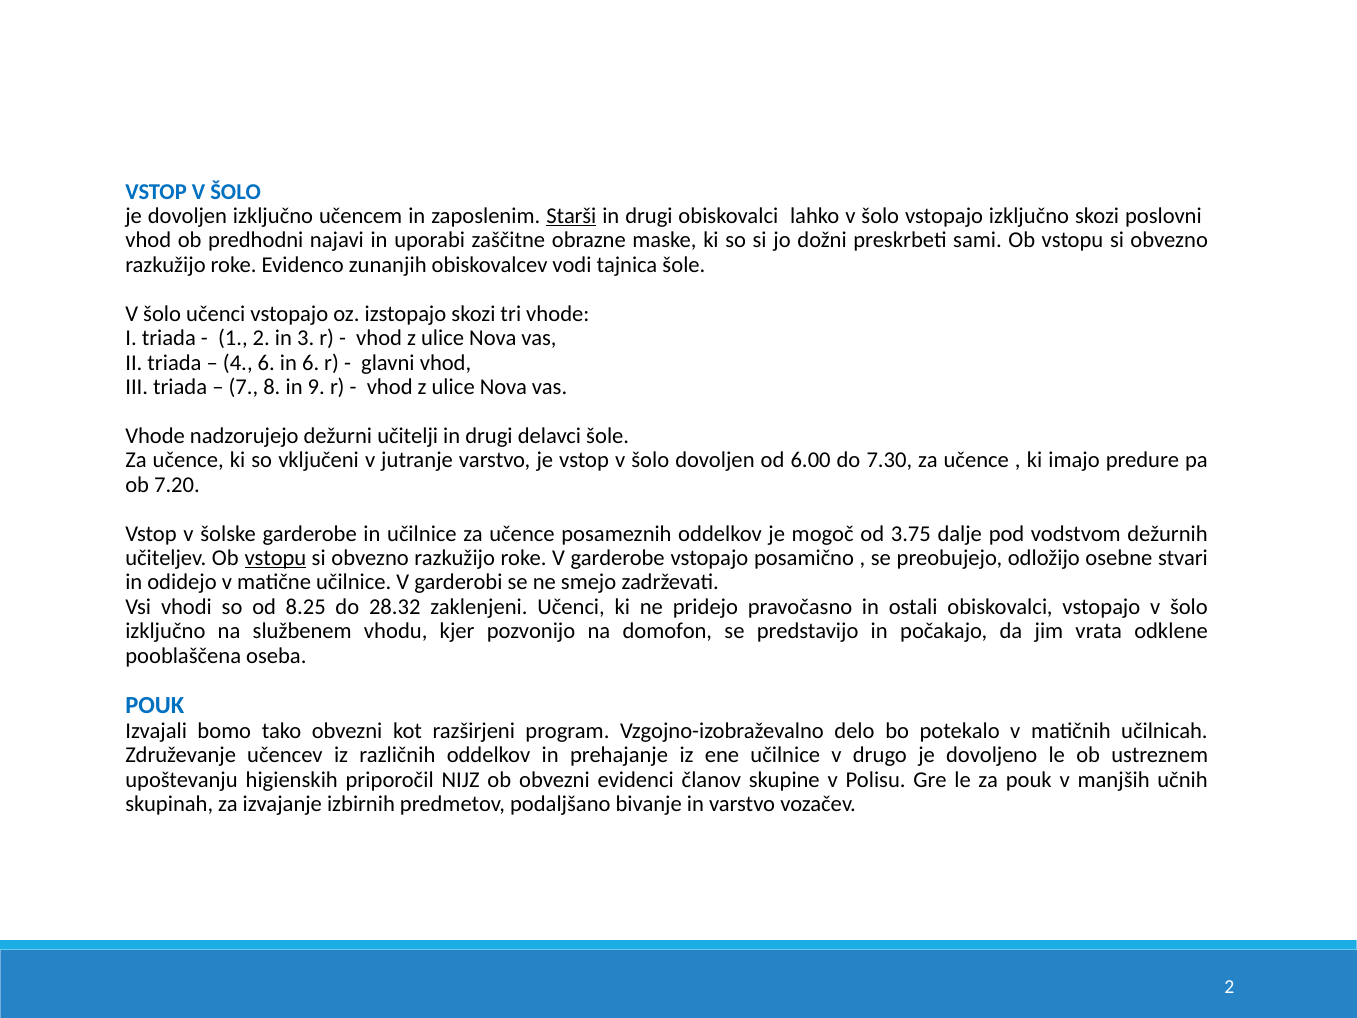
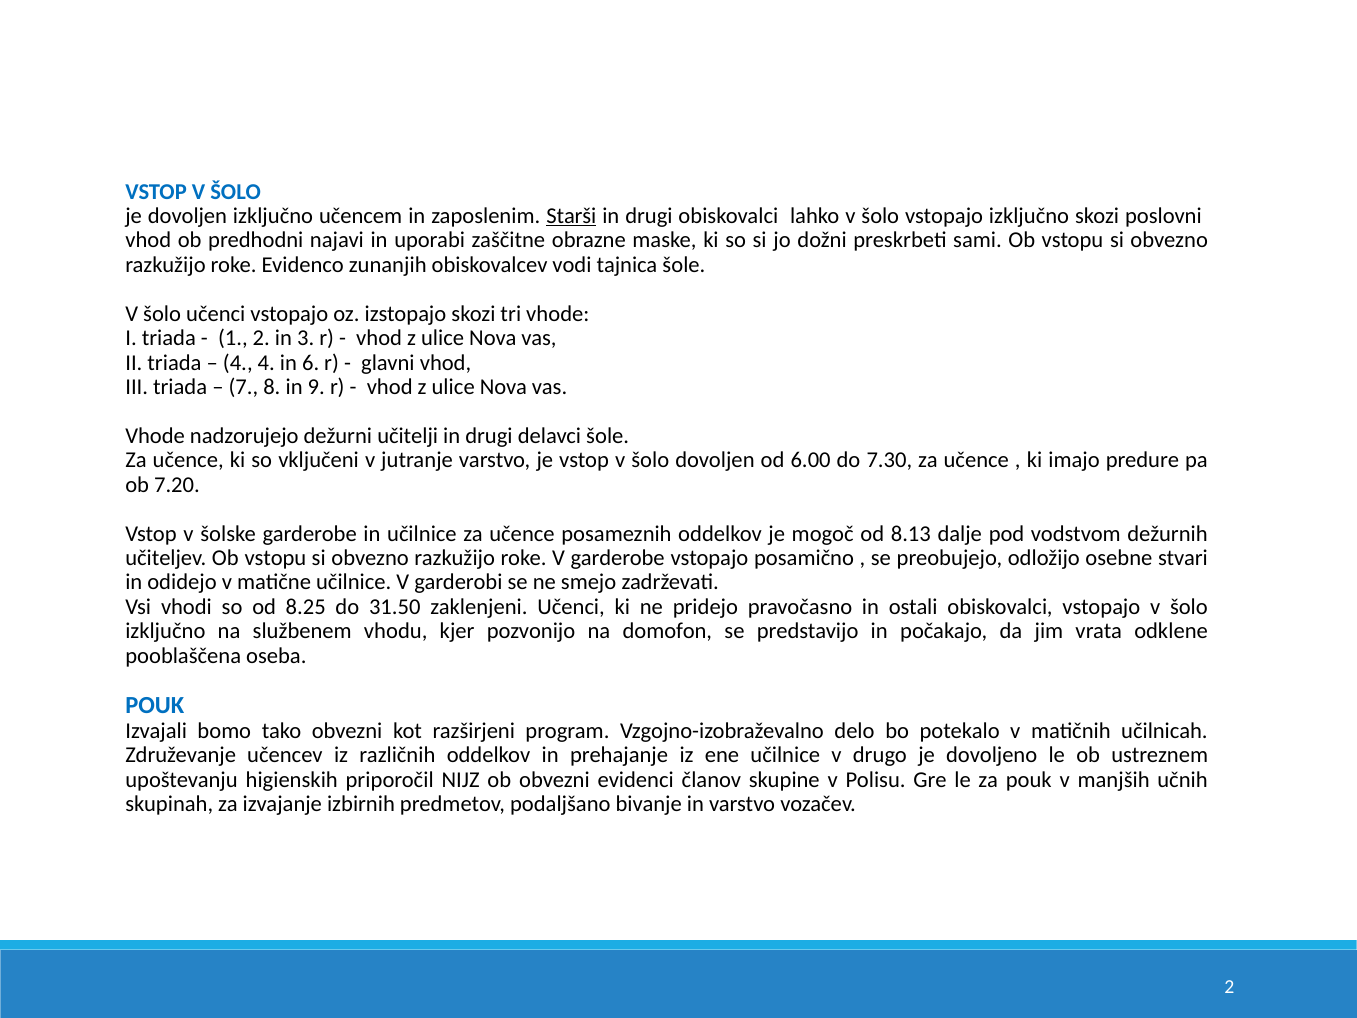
4 6: 6 -> 4 (266, 363)
3.75: 3.75 -> 8.13 (911, 533)
vstopu underline: present -> none (275, 558)
28.32: 28.32 -> 31.50 (395, 607)
